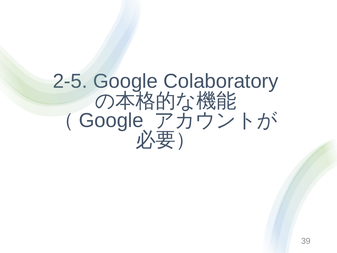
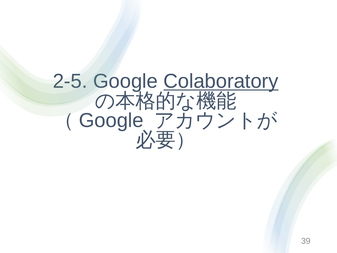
Colaboratory underline: none -> present (221, 81)
